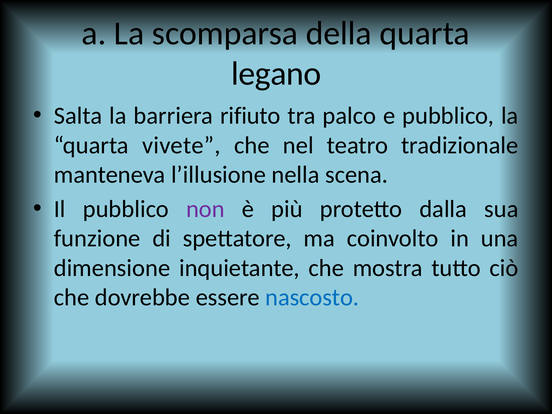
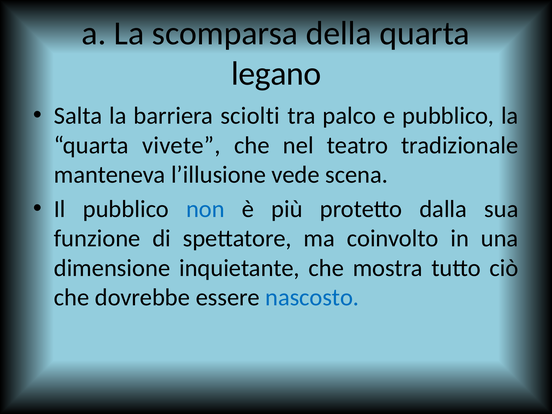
rifiuto: rifiuto -> sciolti (250, 116)
nella: nella -> vede (296, 175)
non colour: purple -> blue (205, 209)
